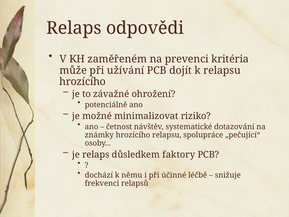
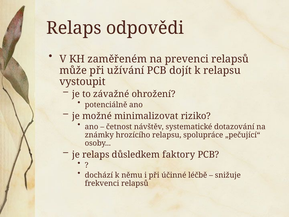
prevenci kritéria: kritéria -> relapsů (230, 59)
hrozícího: hrozícího -> vystoupit (83, 82)
